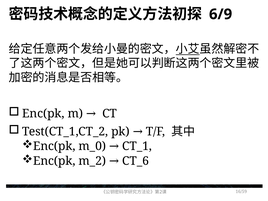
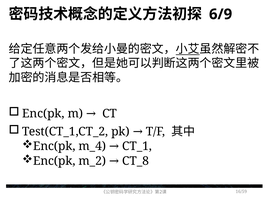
m_0: m_0 -> m_4 (92, 146)
CT_6: CT_6 -> CT_8 (136, 161)
